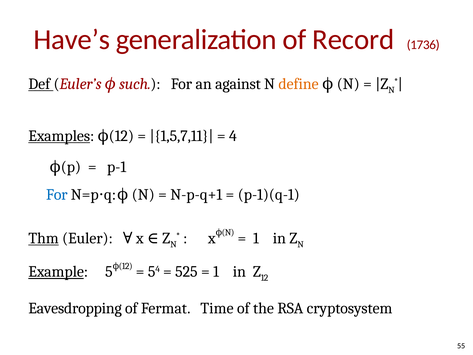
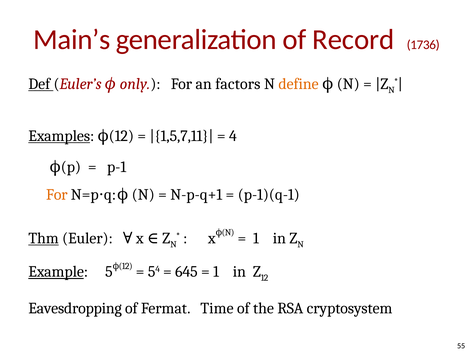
Have’s: Have’s -> Main’s (72, 39)
such: such -> only (135, 84)
against: against -> factors (238, 84)
For colour: blue -> orange (57, 194)
525: 525 -> 645 (186, 272)
